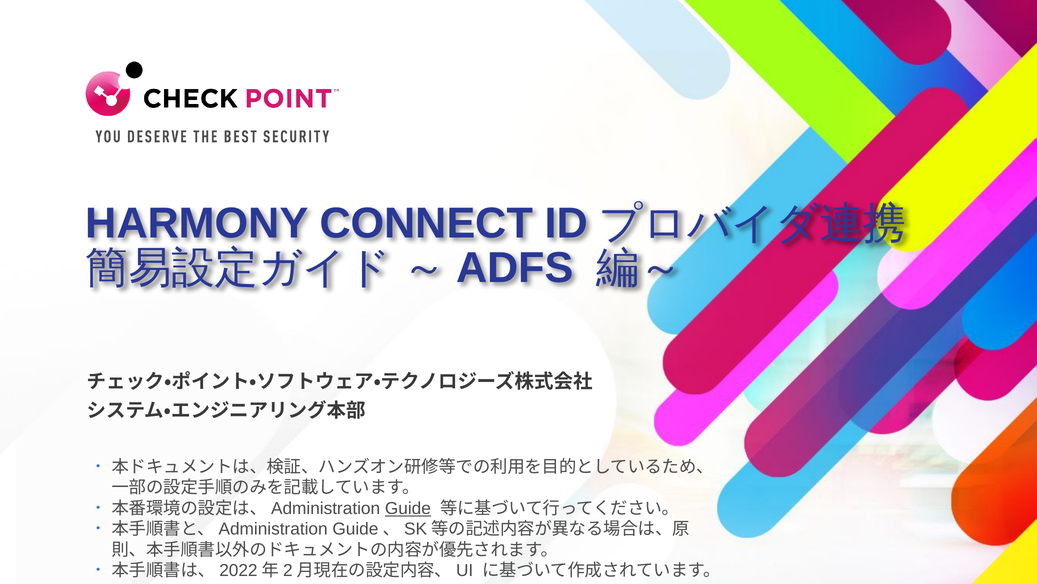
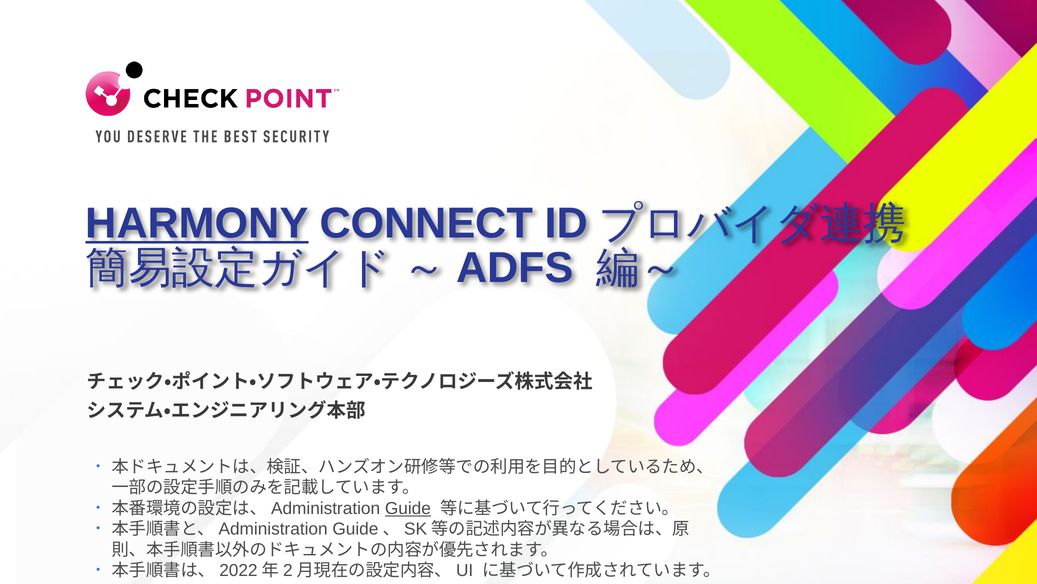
HARMONY underline: none -> present (197, 223)
